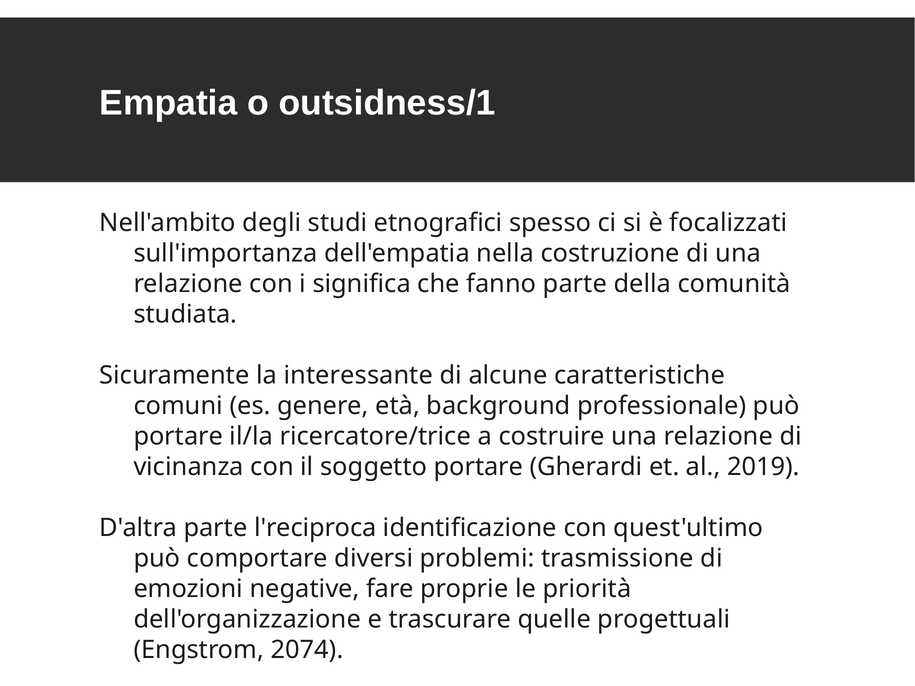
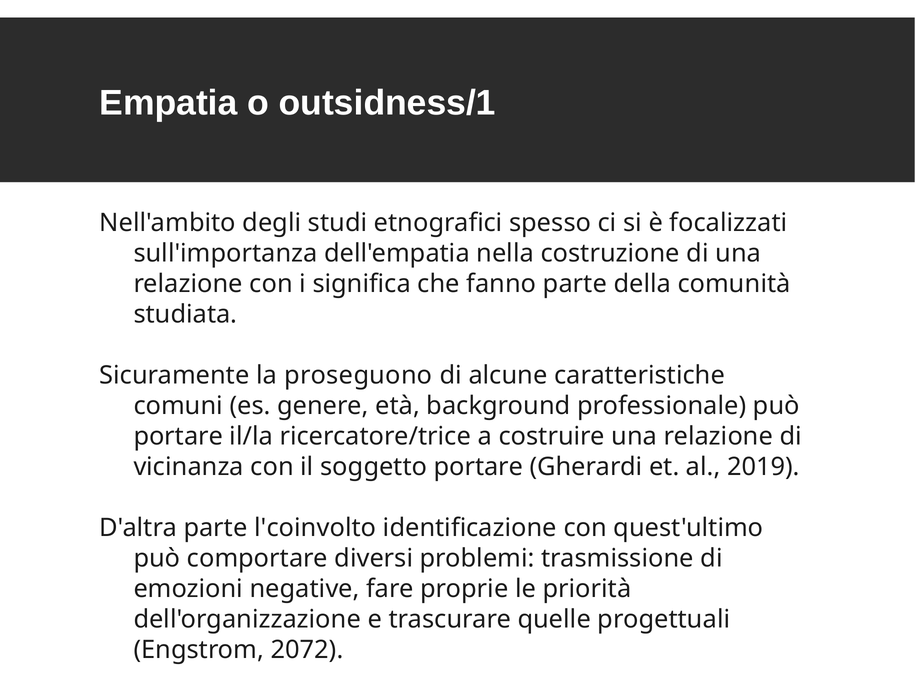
interessante: interessante -> proseguono (358, 375)
l'reciproca: l'reciproca -> l'coinvolto (315, 528)
2074: 2074 -> 2072 (307, 650)
